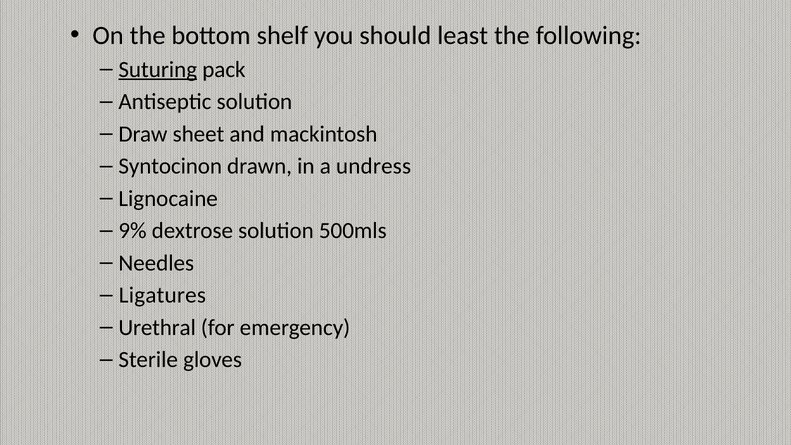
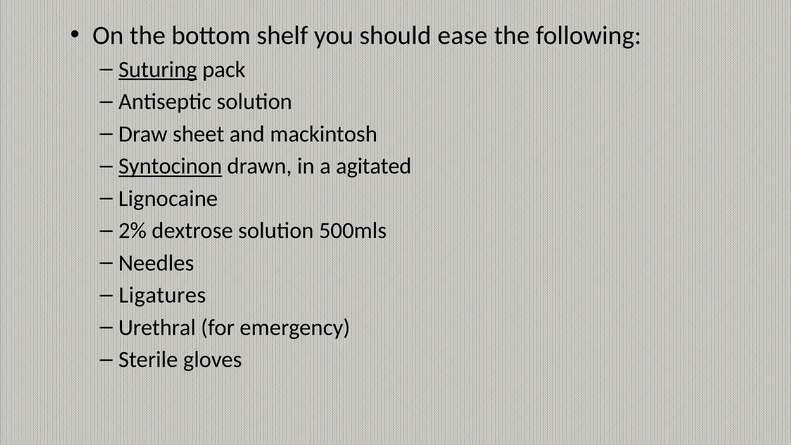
least: least -> ease (463, 35)
Syntocinon underline: none -> present (170, 166)
undress: undress -> agitated (374, 166)
9%: 9% -> 2% (132, 231)
